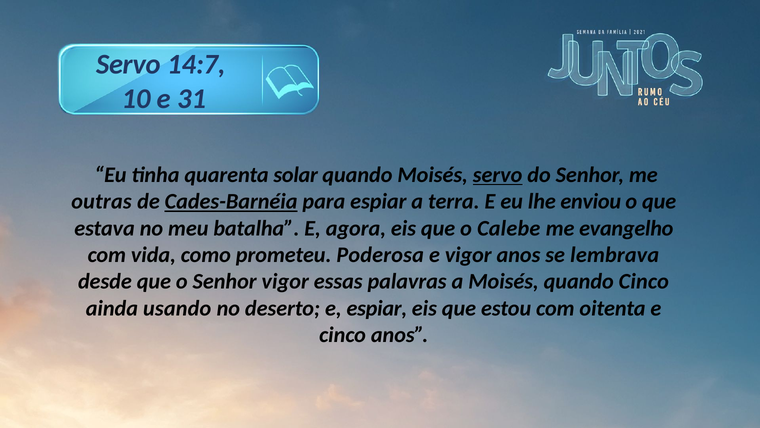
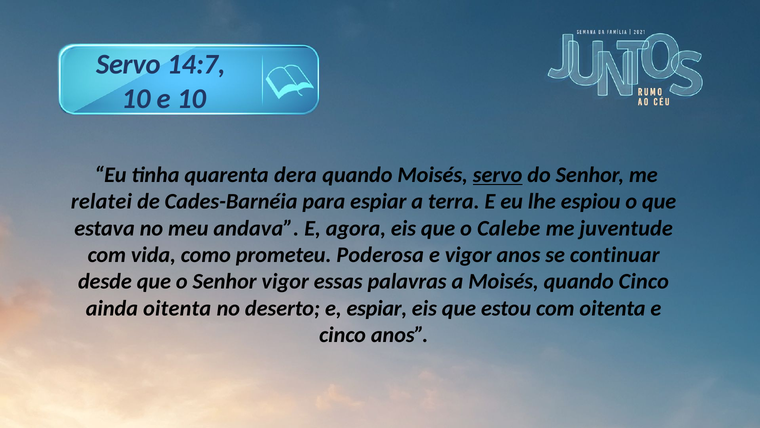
e 31: 31 -> 10 (192, 99)
solar: solar -> dera (295, 175)
outras: outras -> relatei (101, 201)
Cades-Barnéia underline: present -> none (231, 201)
enviou: enviou -> espiou (591, 201)
batalha: batalha -> andava (256, 228)
evangelho: evangelho -> juventude (626, 228)
lembrava: lembrava -> continuar (615, 255)
ainda usando: usando -> oitenta (177, 308)
